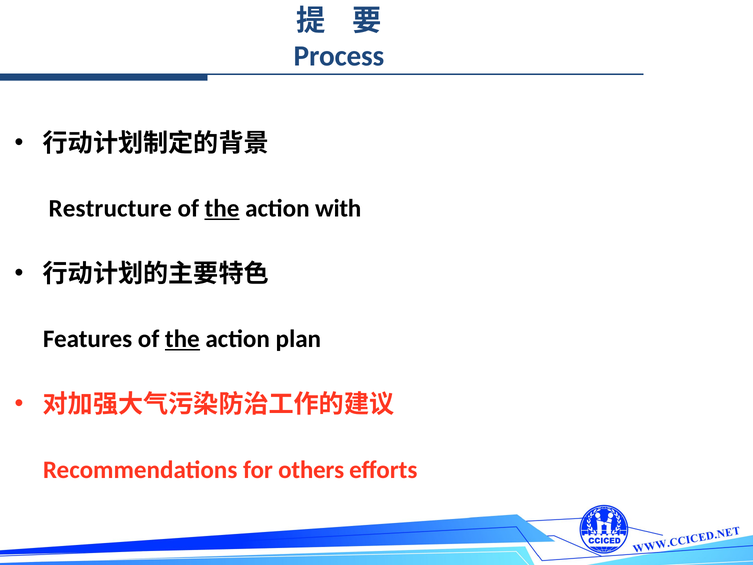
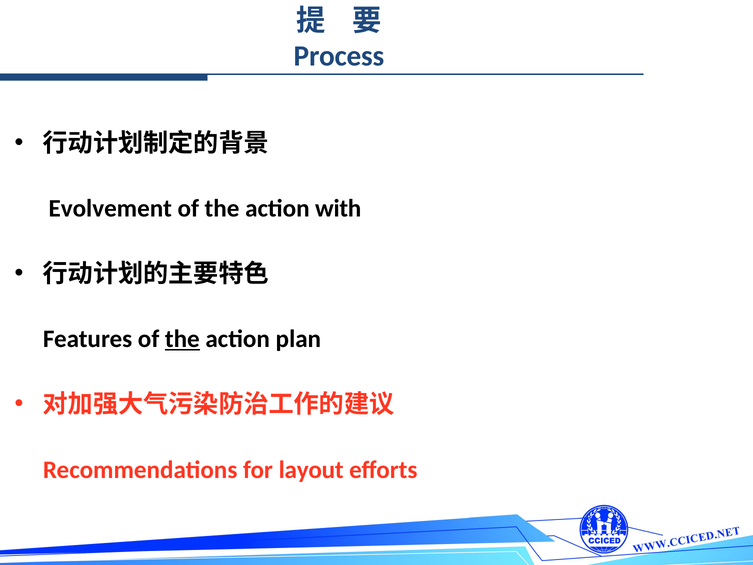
Restructure: Restructure -> Evolvement (110, 209)
the underline: present -> none (222, 209)
others: others -> layout (311, 470)
